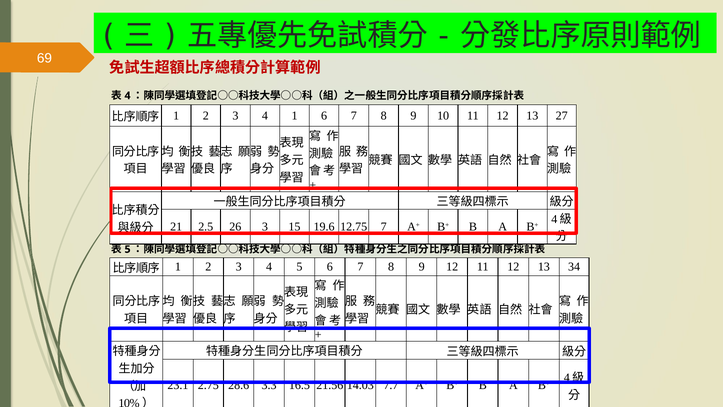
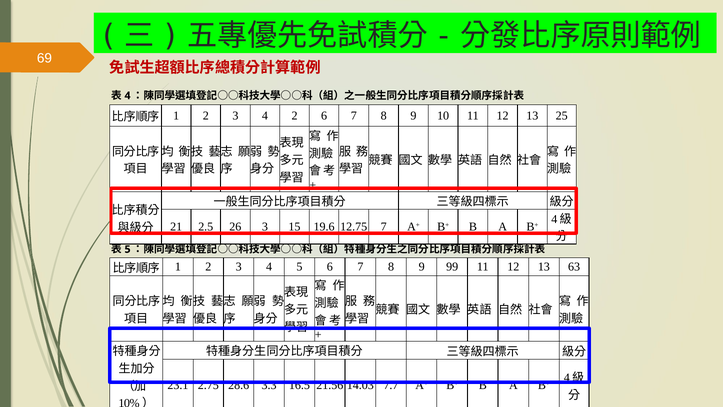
4 1: 1 -> 2 (295, 115)
27: 27 -> 25 (562, 115)
9 12: 12 -> 99 (452, 267)
34: 34 -> 63 (574, 267)
